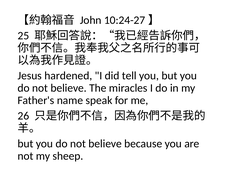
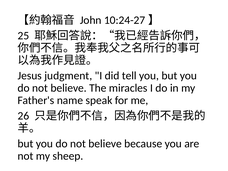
hardened: hardened -> judgment (68, 76)
